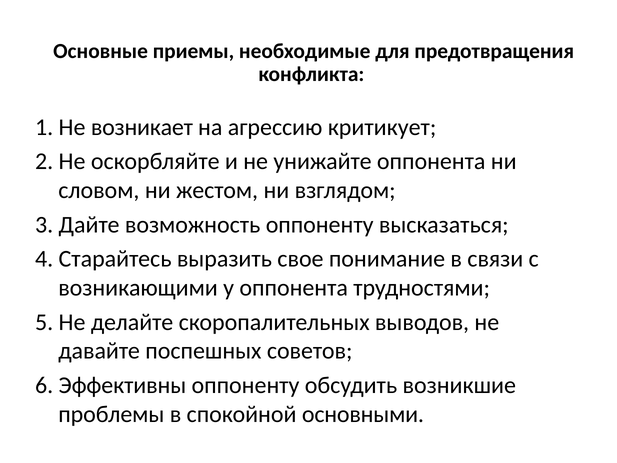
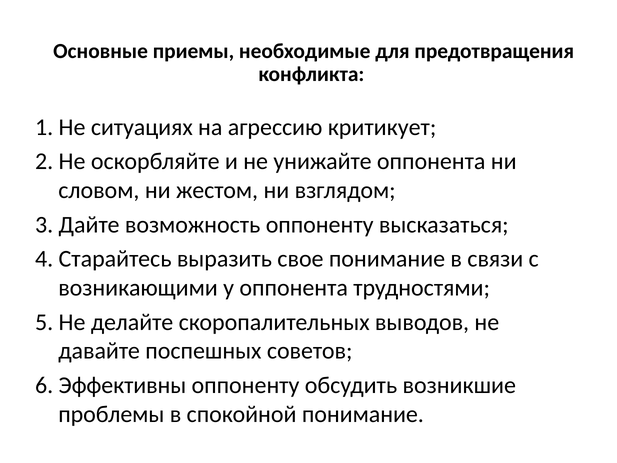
возникает: возникает -> ситуациях (142, 127)
спокойной основными: основными -> понимание (363, 414)
